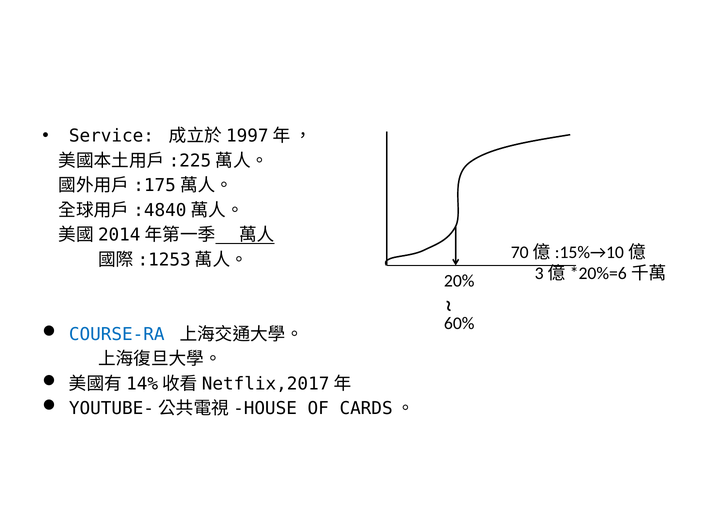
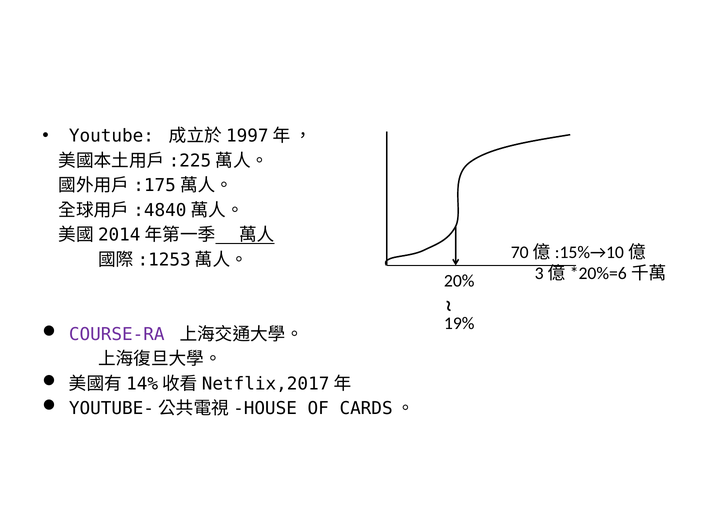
Service: Service -> Youtube (111, 136)
60%: 60% -> 19% (459, 323)
COURSE-RA colour: blue -> purple (117, 334)
